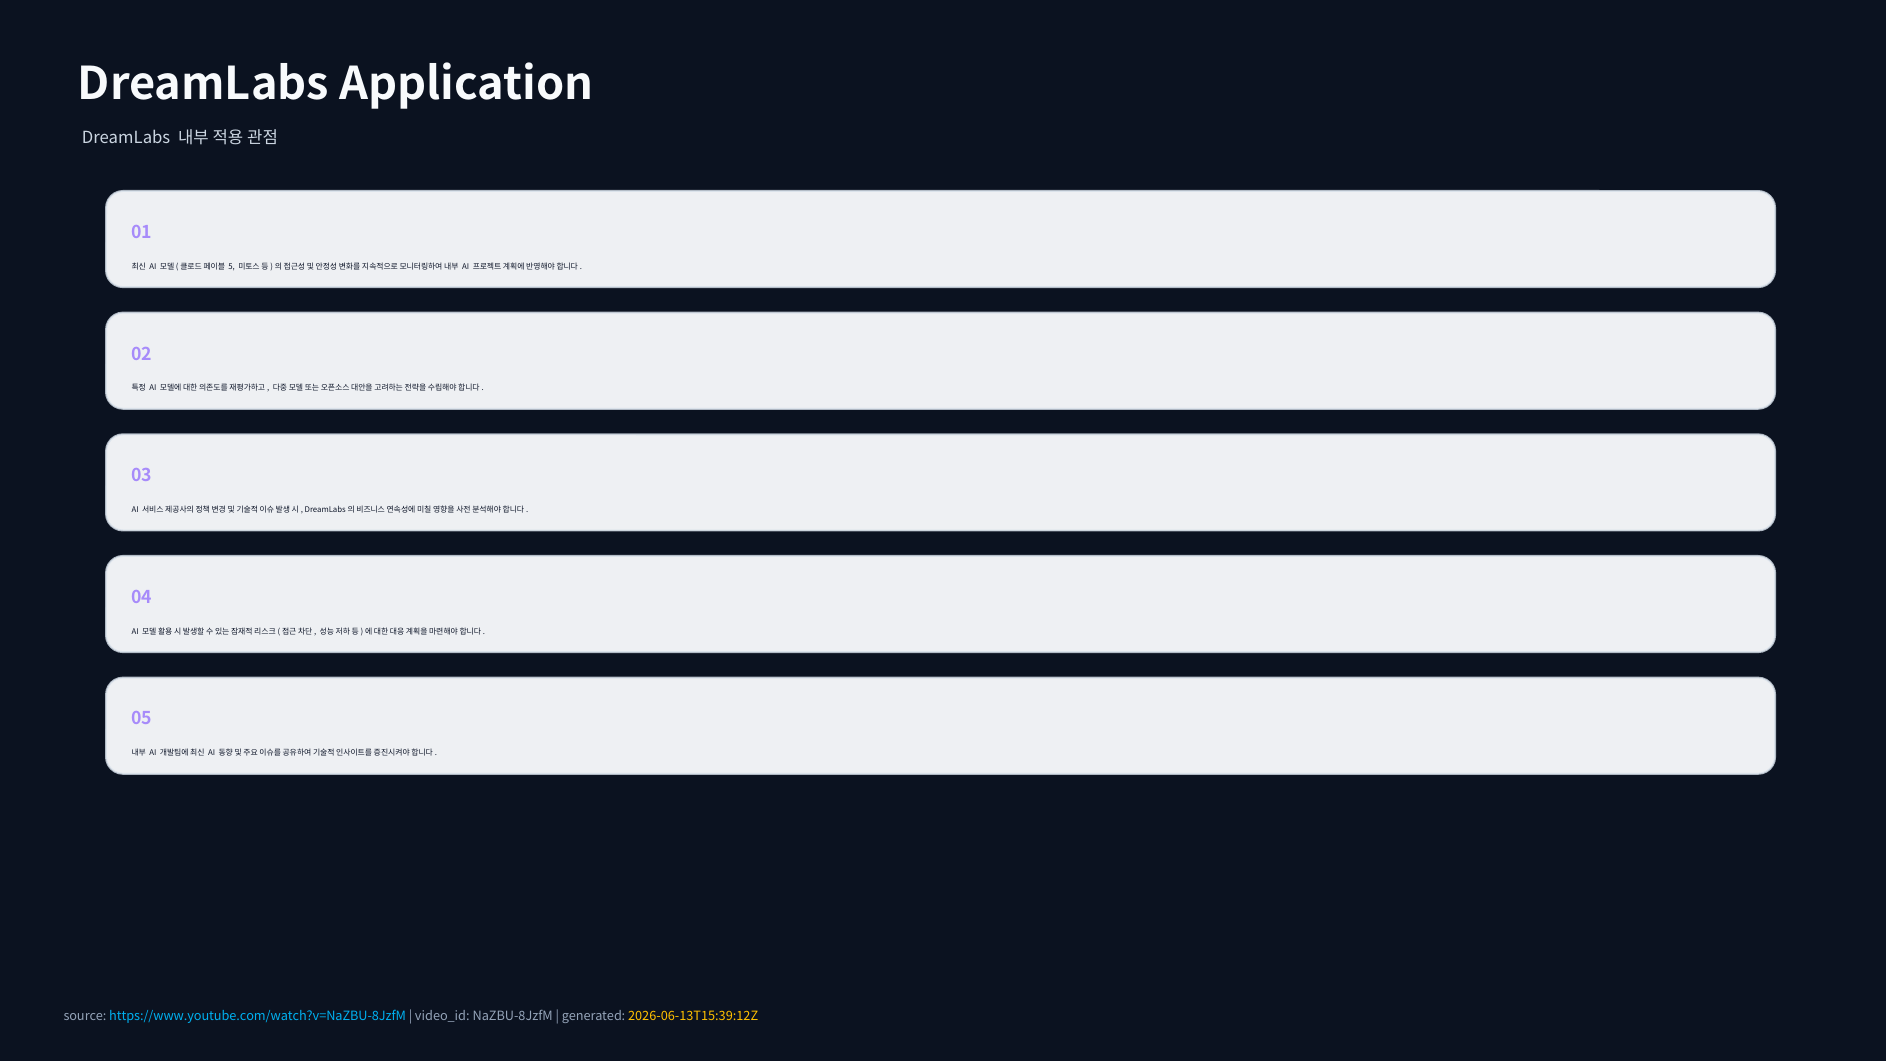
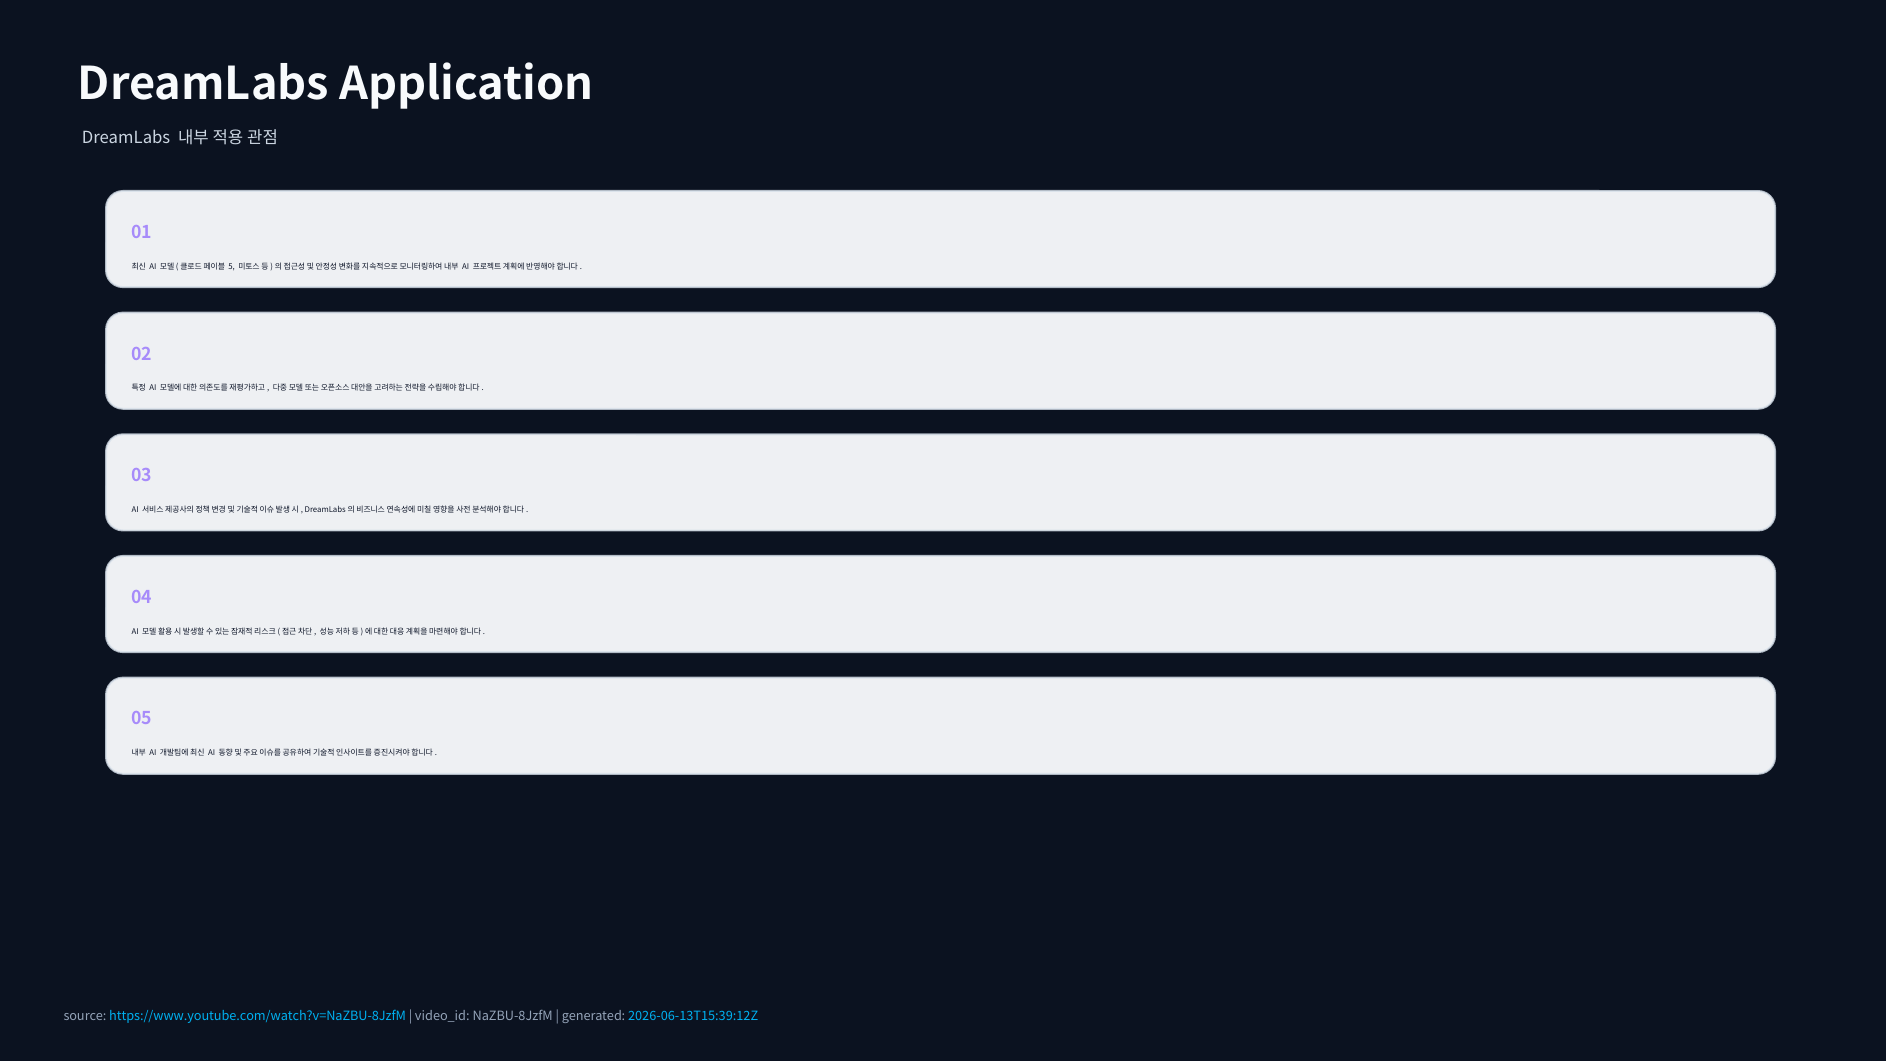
2026-06-13T15:39:12Z colour: yellow -> light blue (693, 1016)
